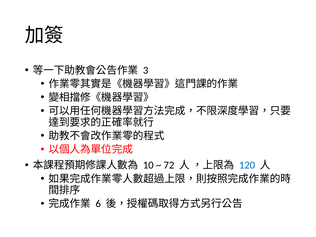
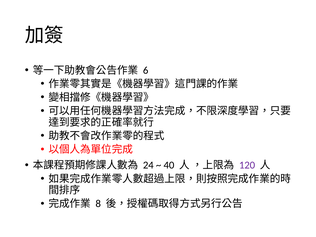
3: 3 -> 6 (146, 70)
10: 10 -> 24 (148, 165)
72: 72 -> 40 (169, 165)
120 colour: blue -> purple (247, 165)
6: 6 -> 8 (98, 204)
